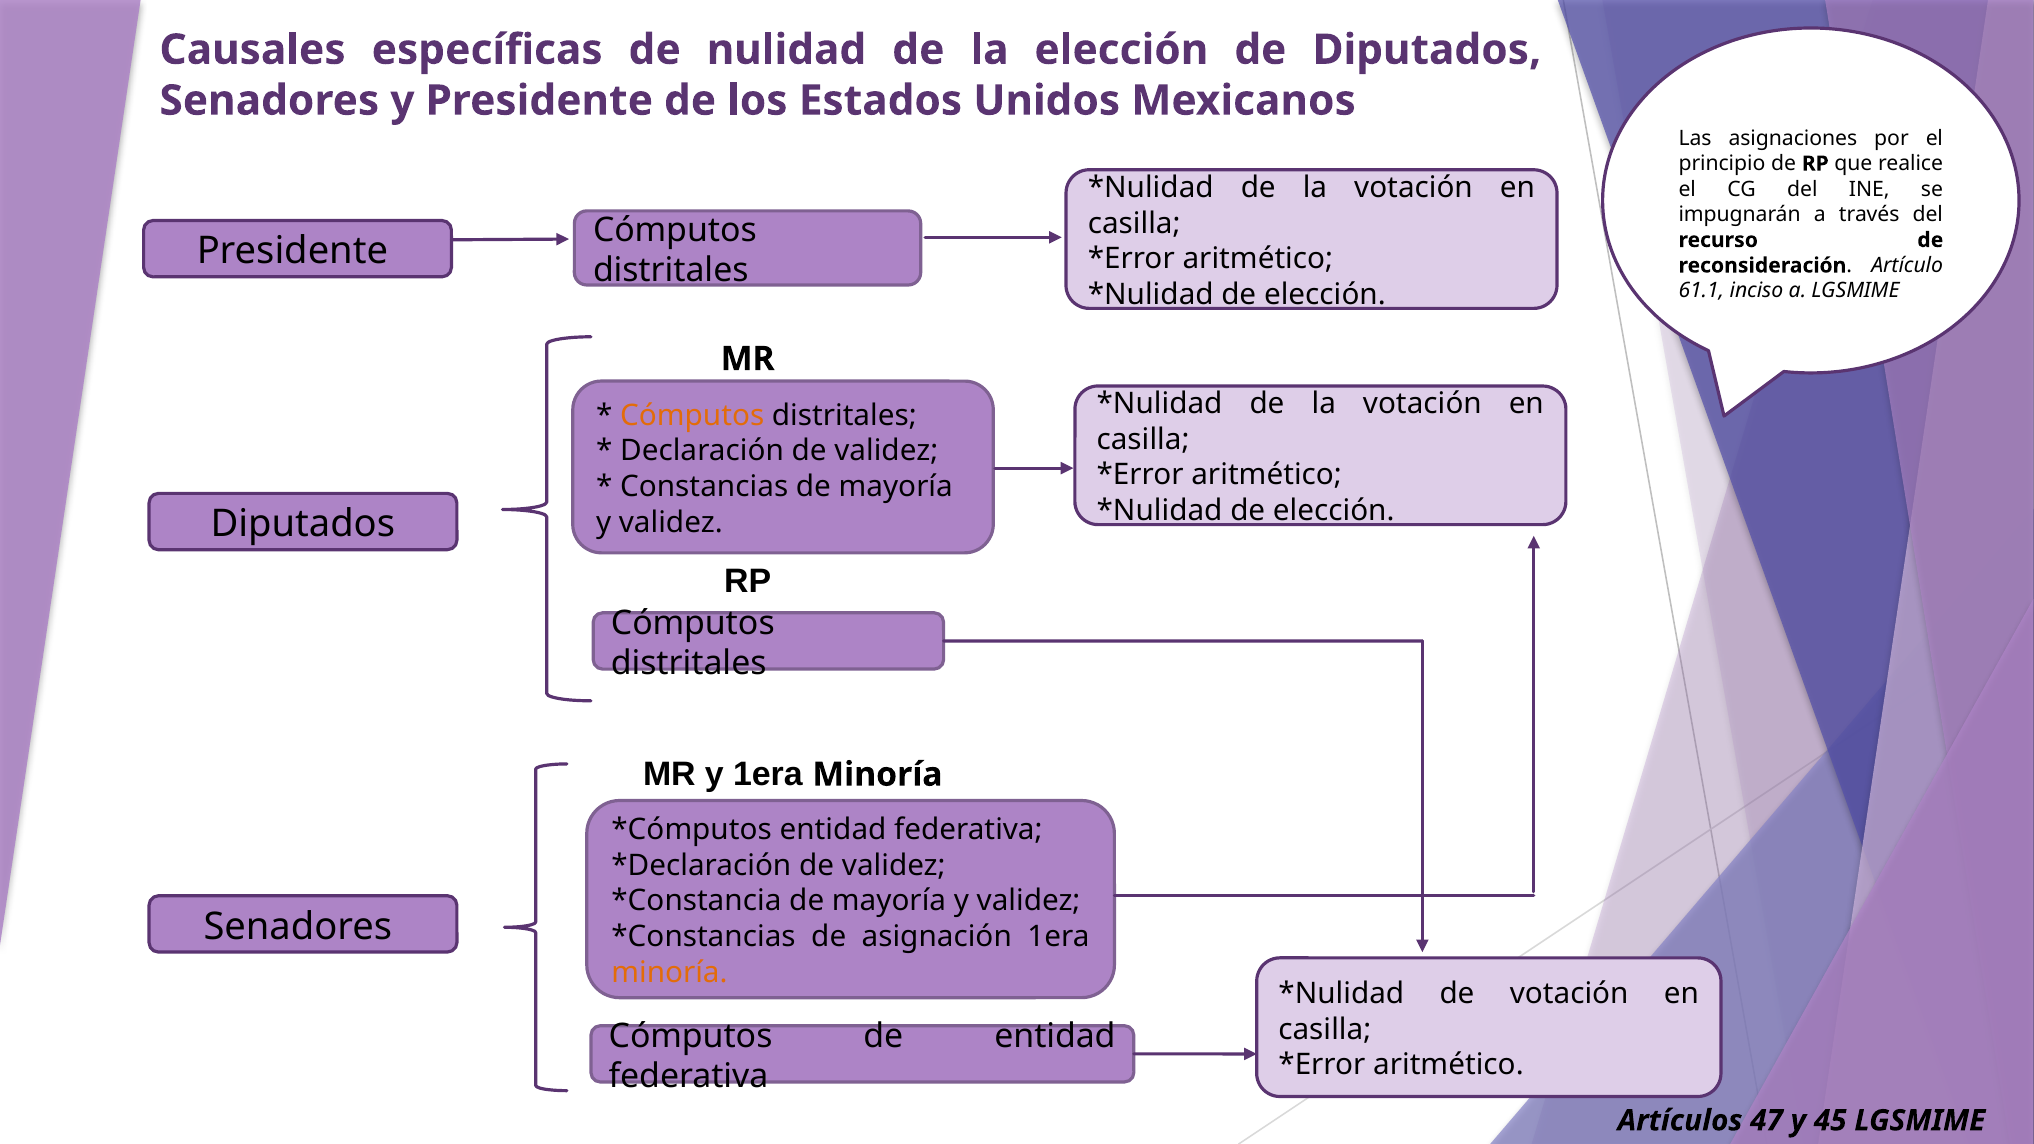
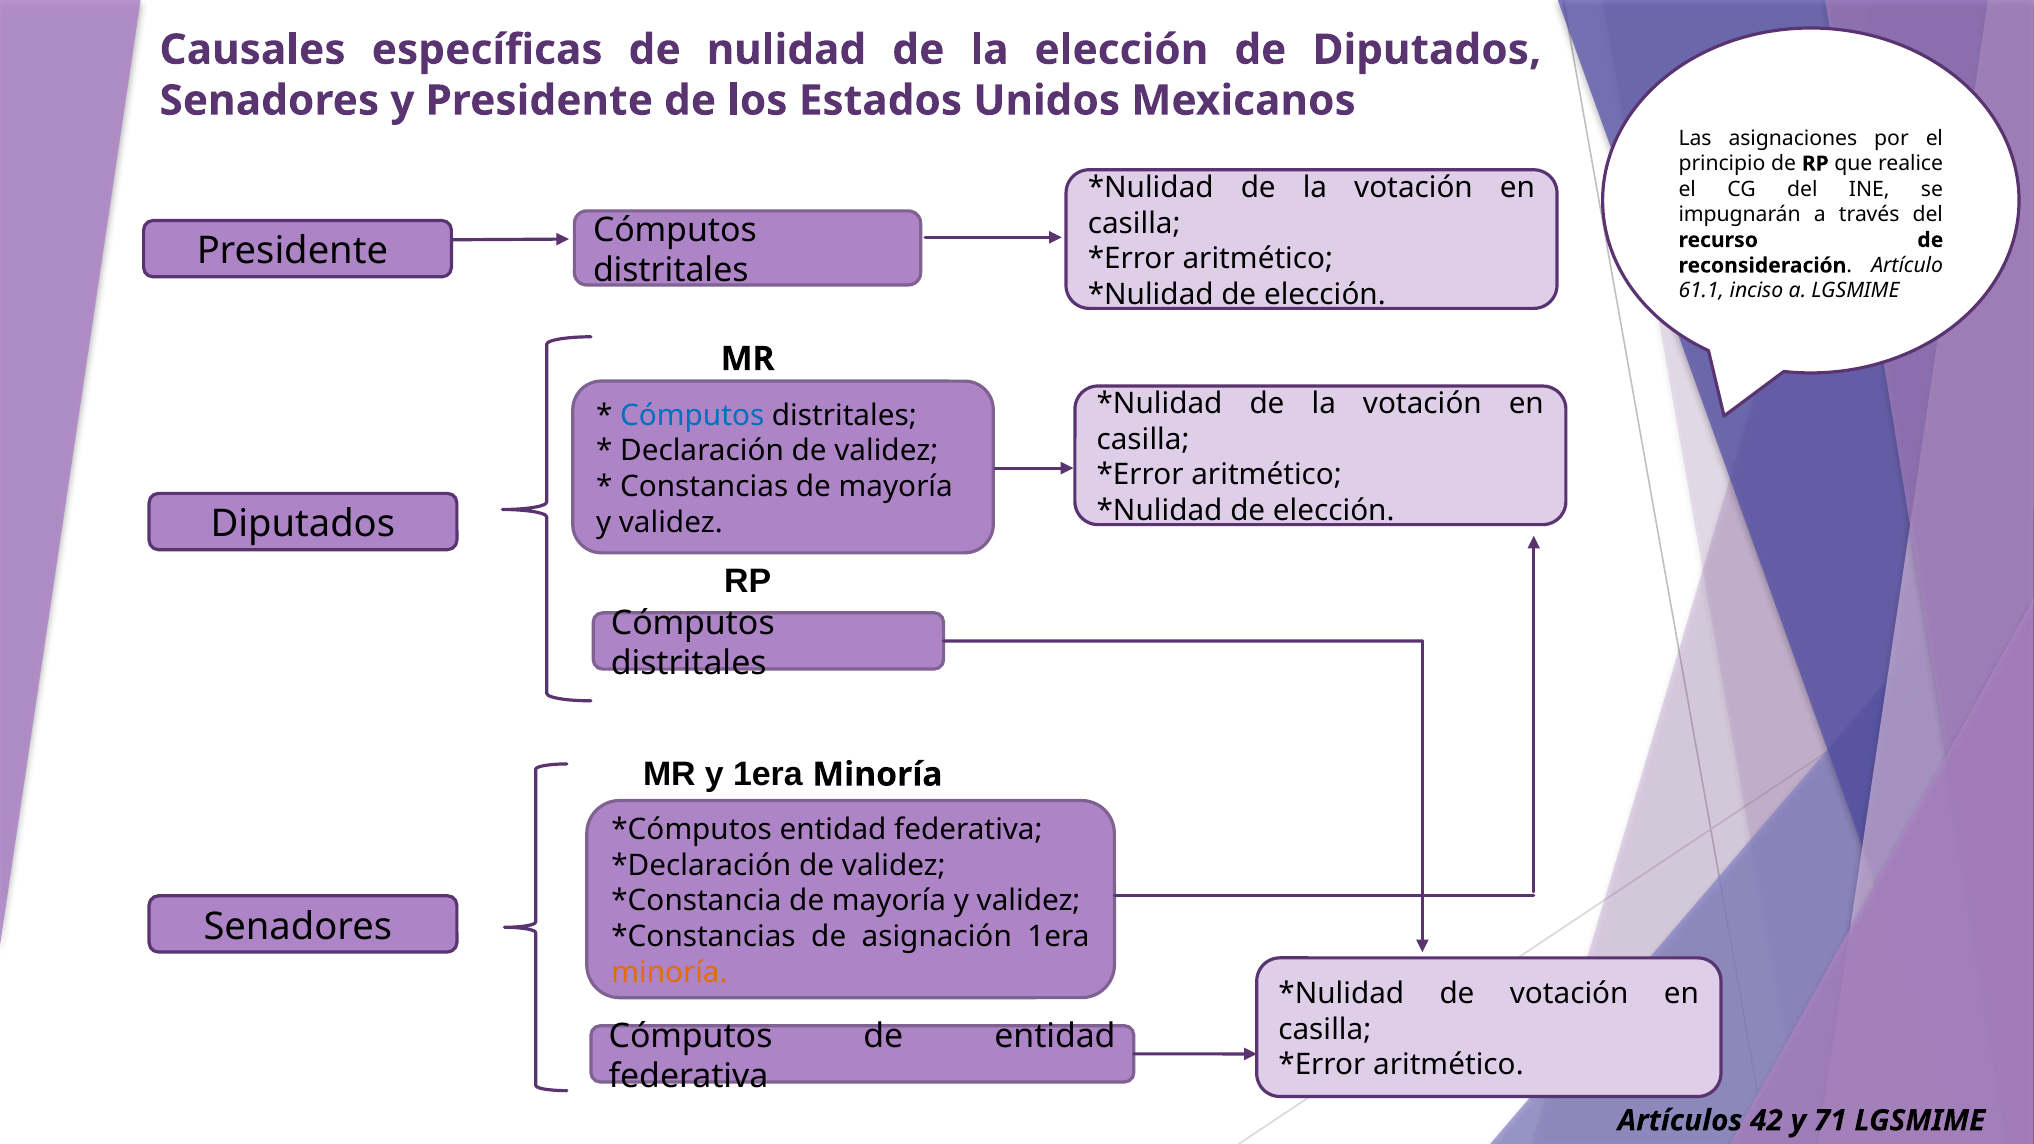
Cómputos colour: orange -> blue (692, 416)
47: 47 -> 42 (1767, 1121)
45: 45 -> 71 (1830, 1121)
